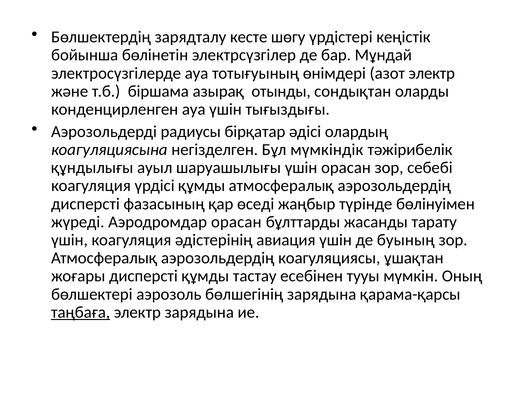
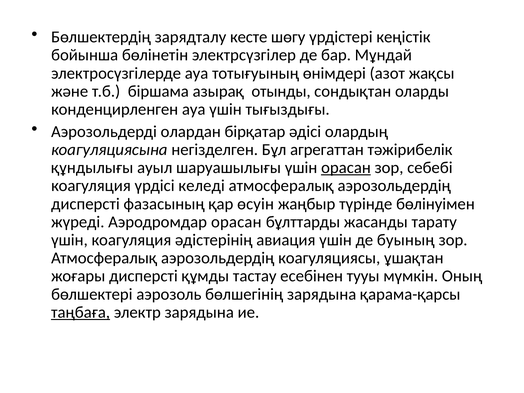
азот электр: электр -> жақсы (432, 73)
радиусы: радиусы -> олардан (191, 132)
мүмкіндік: мүмкіндік -> агрегаттан (327, 150)
орасан underline: none -> present (346, 168)
үрдісі құмды: құмды -> келеді (202, 186)
өседі: өседі -> өсуін (256, 204)
